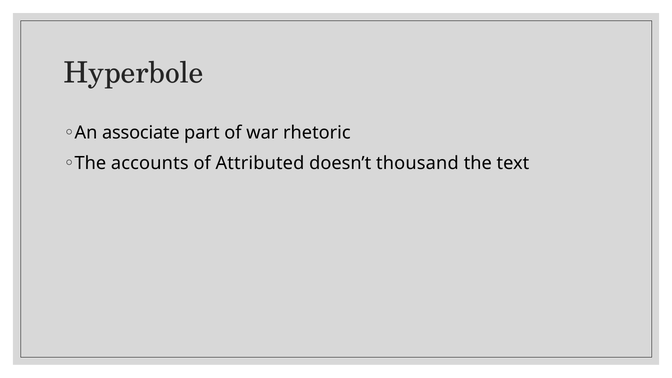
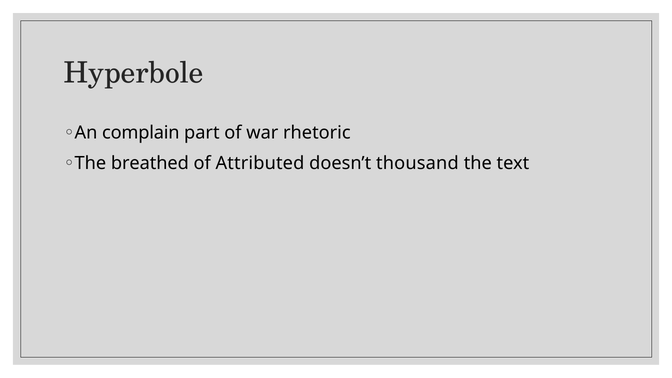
associate: associate -> complain (141, 133)
accounts: accounts -> breathed (150, 163)
